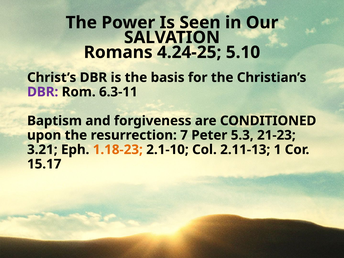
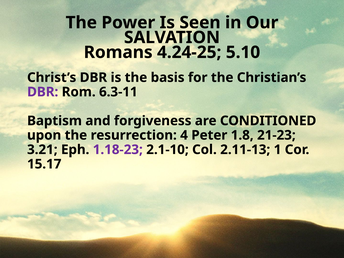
7: 7 -> 4 (184, 135)
5.3: 5.3 -> 1.8 (242, 135)
1.18-23 colour: orange -> purple (118, 150)
